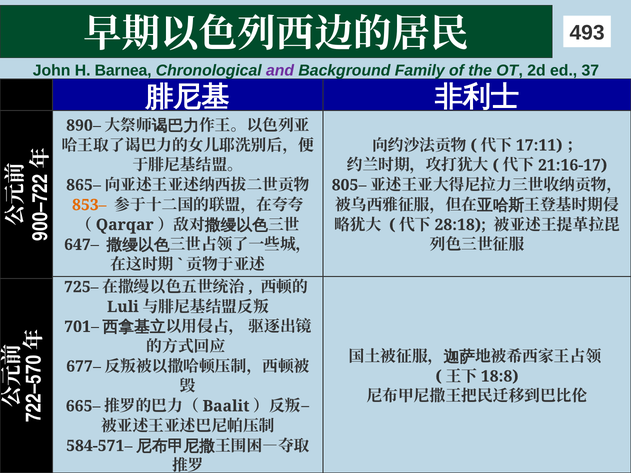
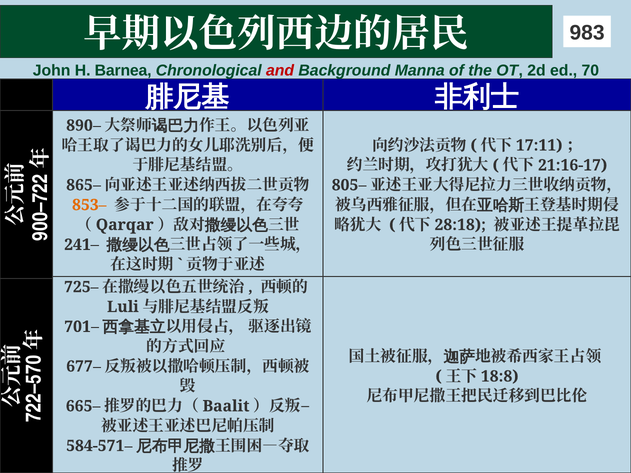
493: 493 -> 983 (587, 33)
and colour: purple -> red (280, 71)
Family: Family -> Manna (420, 71)
37: 37 -> 70 (590, 71)
647–: 647– -> 241– (81, 245)
